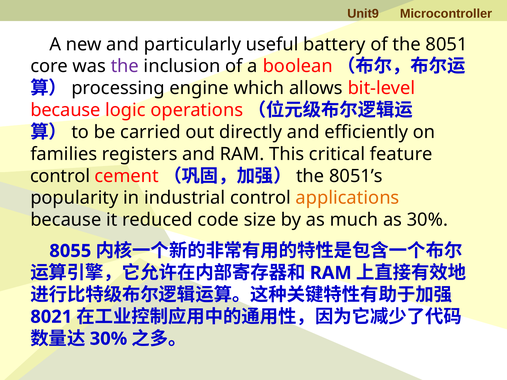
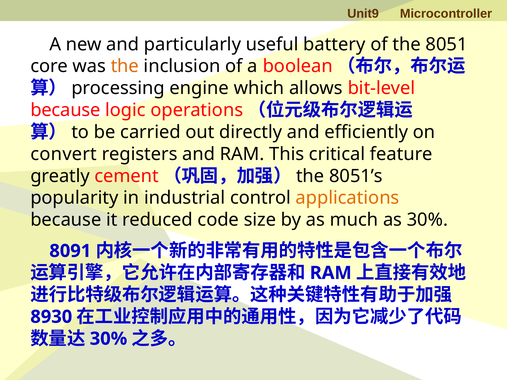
the colour: purple -> orange (125, 66)
families: families -> convert (64, 154)
control: control -> greatly (60, 176)
8055: 8055 -> 8091 (70, 251)
8021: 8021 -> 8930 (51, 317)
